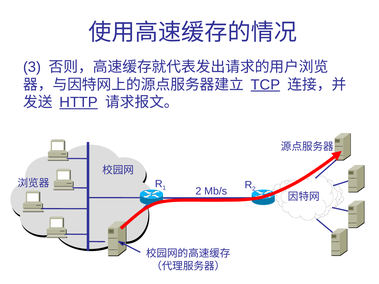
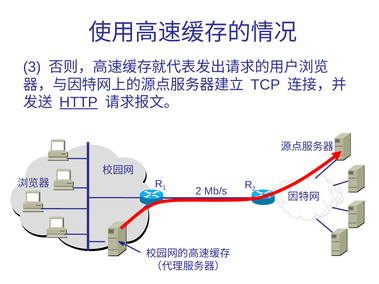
TCP underline: present -> none (265, 85)
